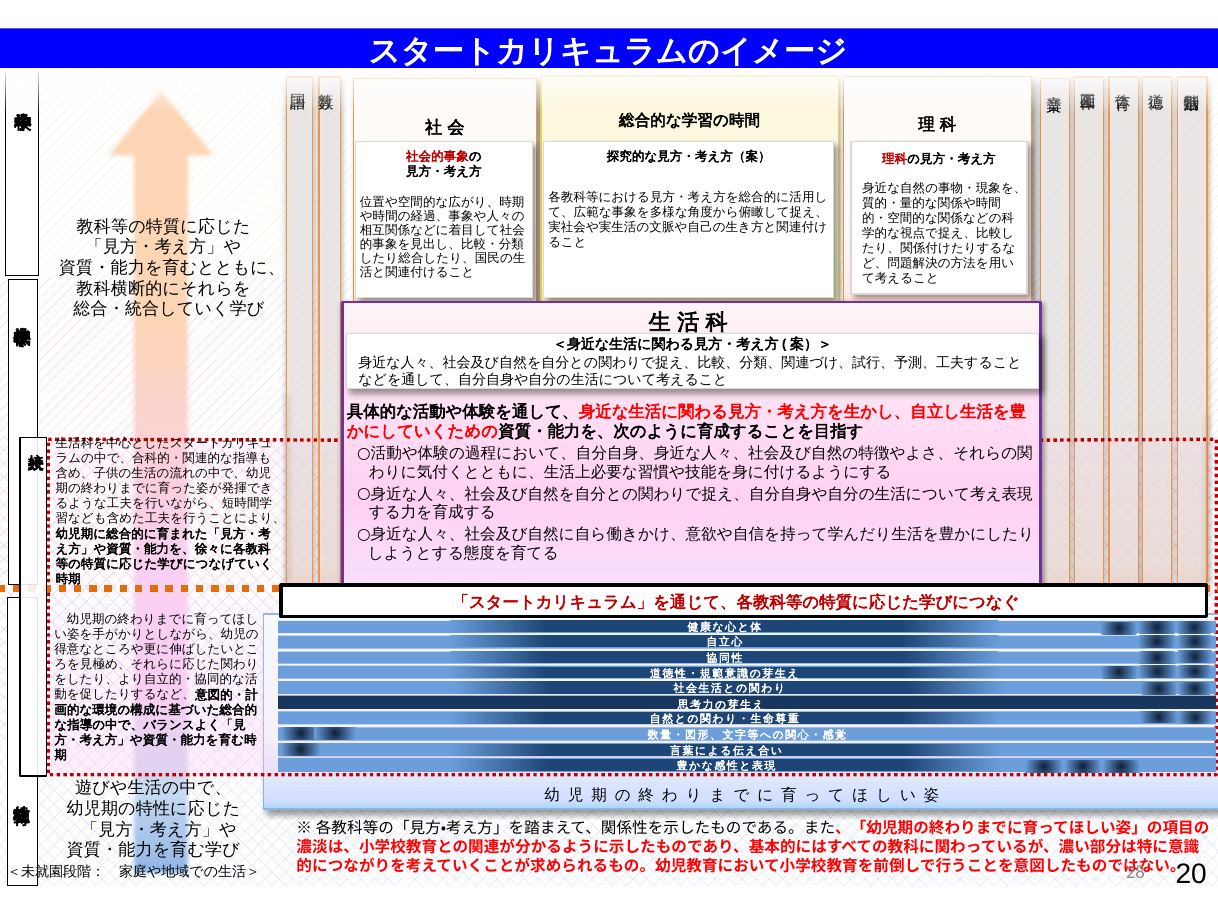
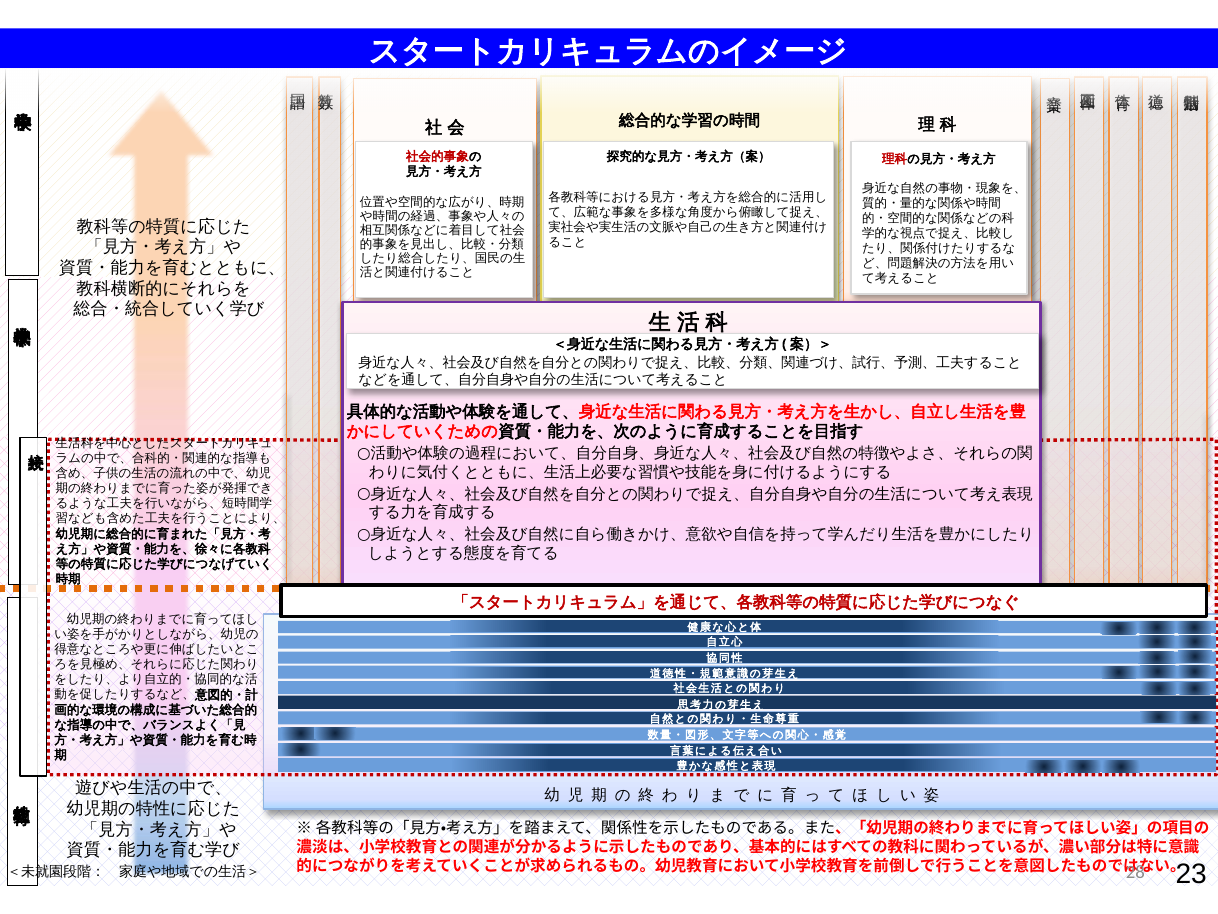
20: 20 -> 23 (1191, 874)
